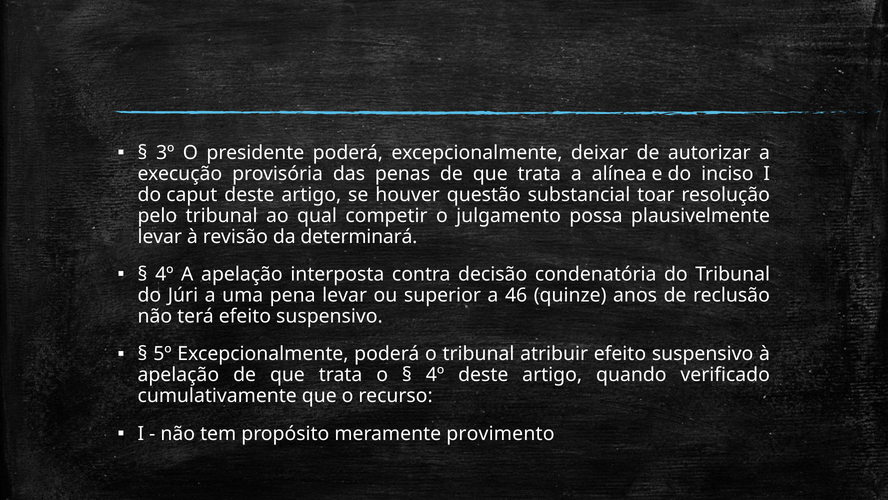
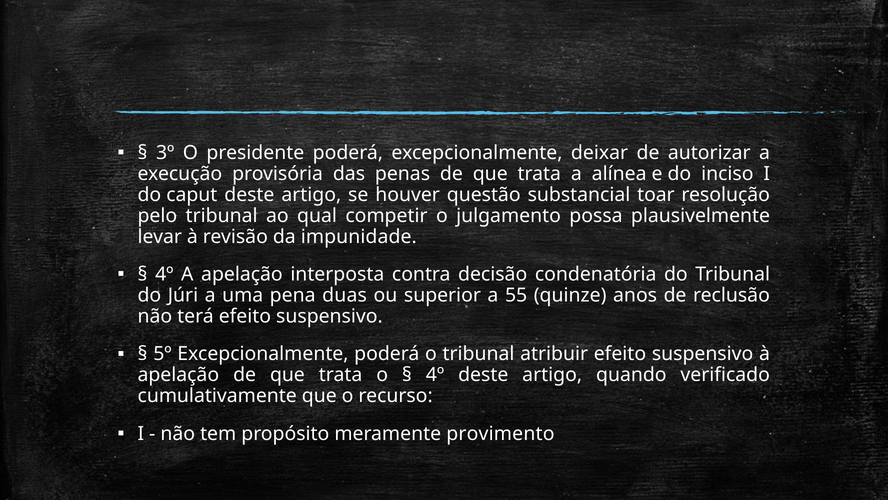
determinará: determinará -> impunidade (359, 236)
pena levar: levar -> duas (345, 295)
46: 46 -> 55 (516, 295)
